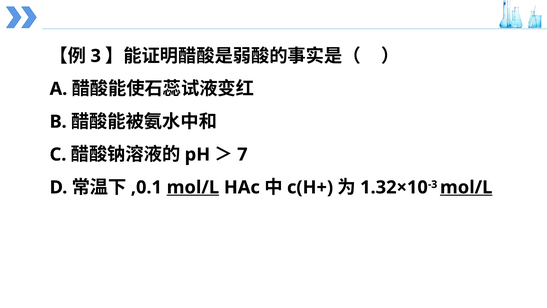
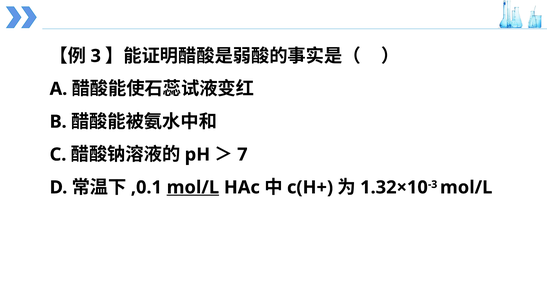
mol/L underline: present -> none (466, 187)
